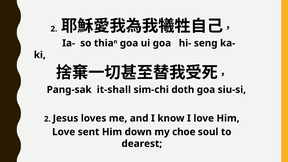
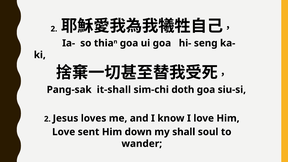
choe: choe -> shall (184, 132)
dearest: dearest -> wander (142, 144)
